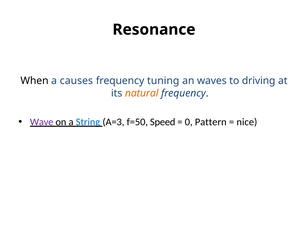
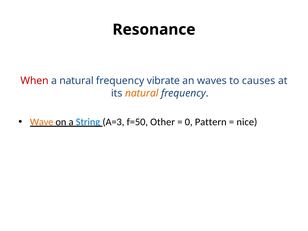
When colour: black -> red (34, 81)
a causes: causes -> natural (76, 81)
tuning: tuning -> vibrate (163, 81)
driving: driving -> causes (259, 81)
Wave colour: purple -> orange (42, 122)
Speed: Speed -> Other (163, 122)
